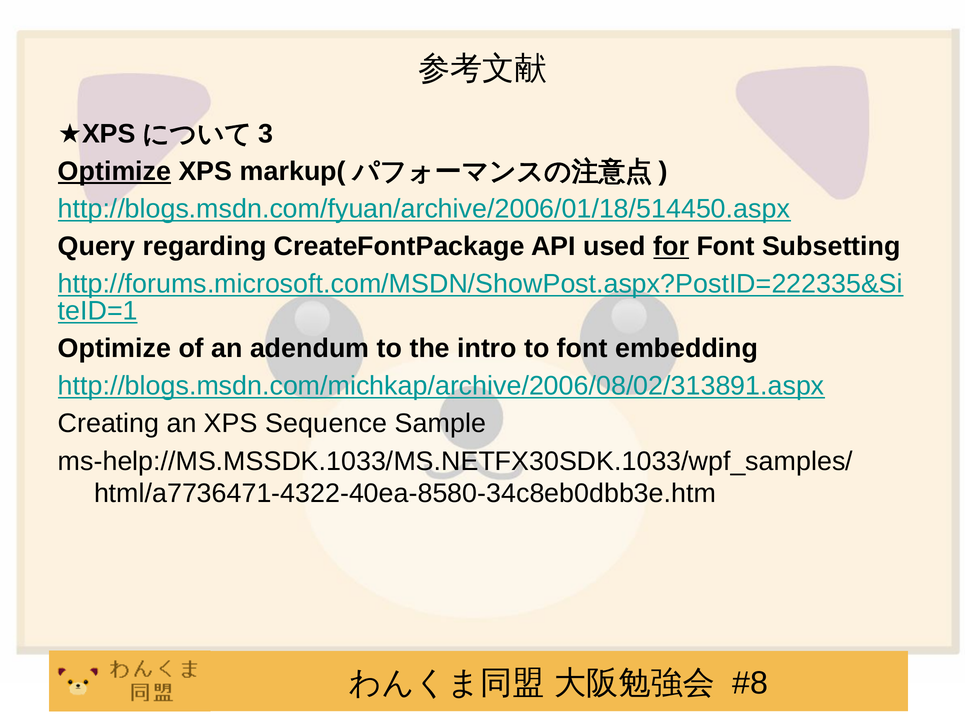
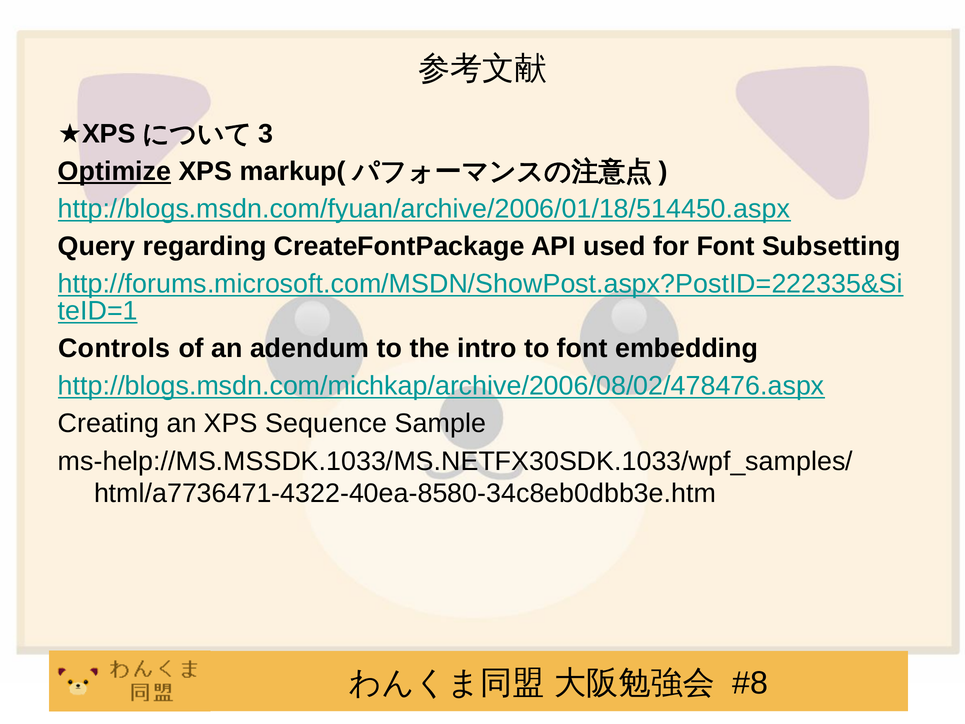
for underline: present -> none (671, 246)
Optimize: Optimize -> Controls (114, 348)
http://blogs.msdn.com/michkap/archive/2006/08/02/313891.aspx: http://blogs.msdn.com/michkap/archive/2006/08/02/313891.aspx -> http://blogs.msdn.com/michkap/archive/2006/08/02/478476.aspx (441, 386)
